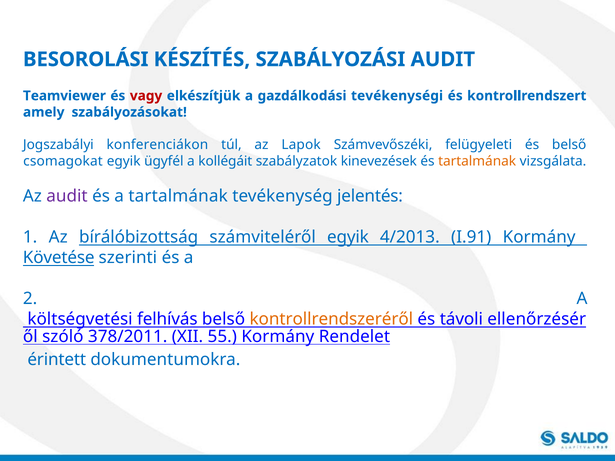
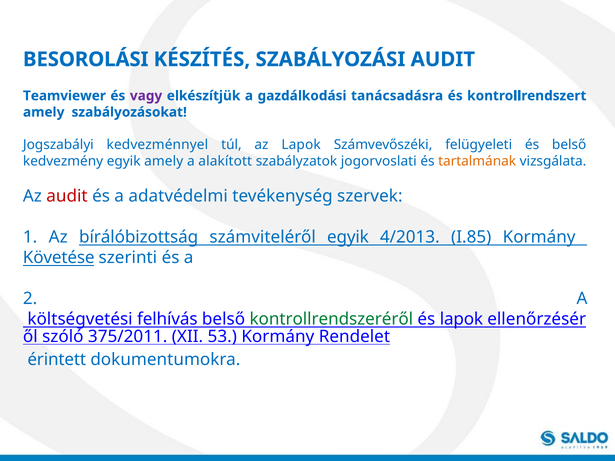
vagy colour: red -> purple (146, 96)
tevékenységi: tevékenységi -> tanácsadásra (397, 96)
konferenciákon: konferenciákon -> kedvezménnyel (157, 145)
csomagokat: csomagokat -> kedvezmény (63, 161)
egyik ügyfél: ügyfél -> amely (164, 161)
kollégáit: kollégáit -> alakított (225, 161)
kinevezések: kinevezések -> jogorvoslati (379, 161)
audit colour: purple -> red (67, 196)
a tartalmának: tartalmának -> adatvédelmi (178, 196)
jelentés: jelentés -> szervek (370, 196)
I.91: I.91 -> I.85 (471, 237)
kontrollrendszeréről colour: orange -> green (331, 320)
és távoli: távoli -> lapok (461, 320)
378/2011: 378/2011 -> 375/2011 (128, 337)
55: 55 -> 53 (222, 337)
